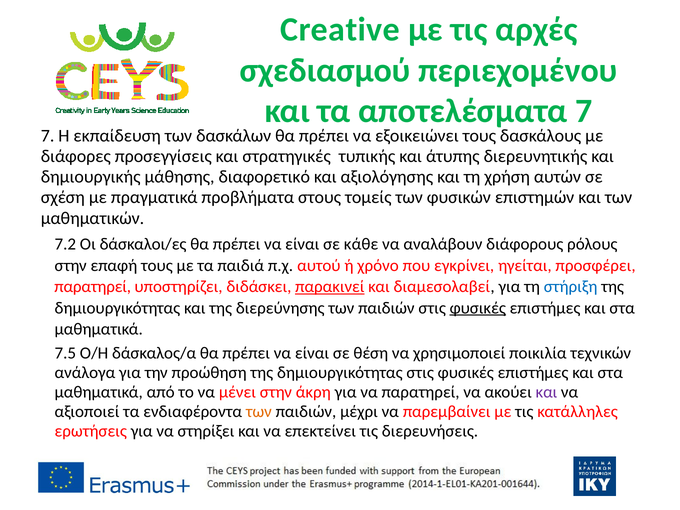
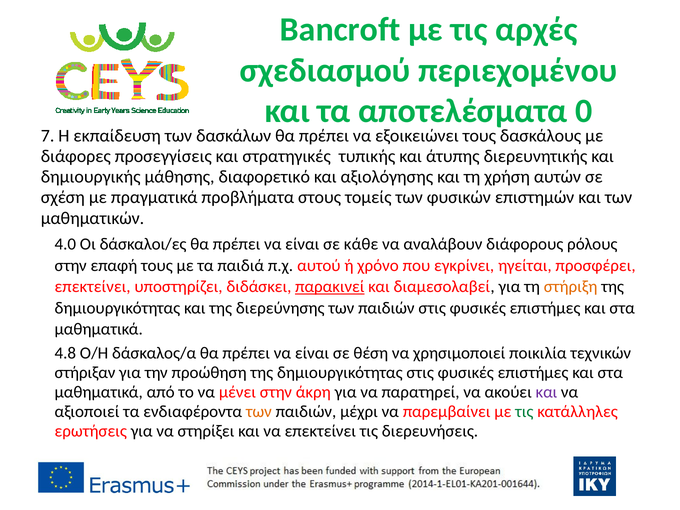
Creative: Creative -> Bancroft (340, 30)
αποτελέσματα 7: 7 -> 0 (584, 111)
7.2: 7.2 -> 4.0 (65, 244)
παρατηρεί: παρατηρεί -> επεκτείνει (93, 287)
στήριξη colour: blue -> orange (571, 287)
φυσικές underline: present -> none (478, 308)
7.5: 7.5 -> 4.8 (65, 353)
ανάλογα: ανάλογα -> στήριξαν (85, 373)
τις colour: black -> green (524, 412)
